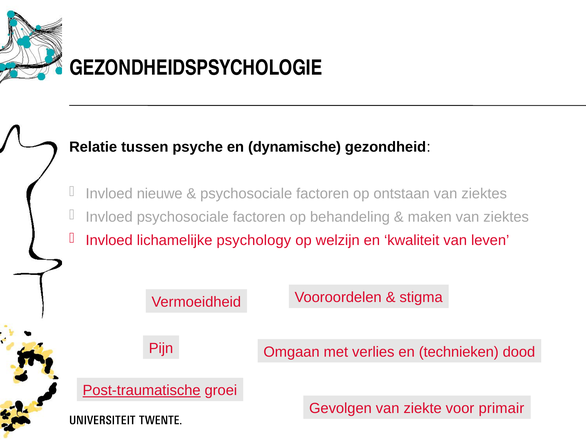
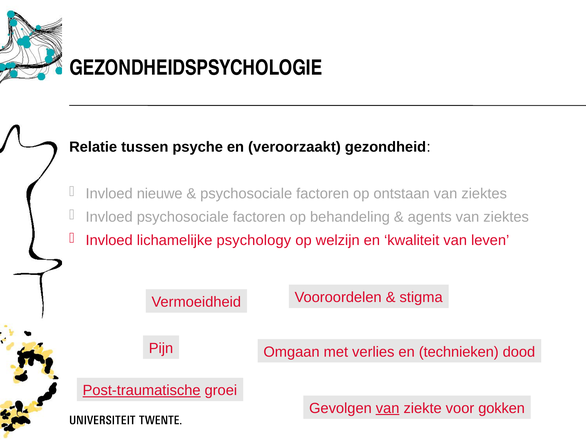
dynamische: dynamische -> veroorzaakt (294, 147)
maken: maken -> agents (430, 217)
van underline: none -> present (388, 408)
primair: primair -> gokken (502, 408)
